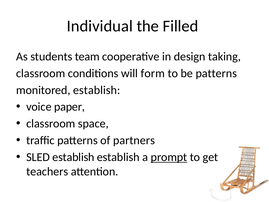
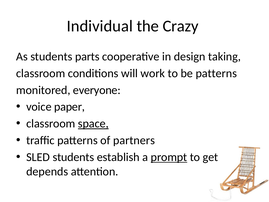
Filled: Filled -> Crazy (181, 26)
team: team -> parts (87, 56)
form: form -> work (153, 73)
monitored establish: establish -> everyone (97, 90)
space underline: none -> present (93, 123)
SLED establish: establish -> students (73, 157)
teachers: teachers -> depends (47, 171)
